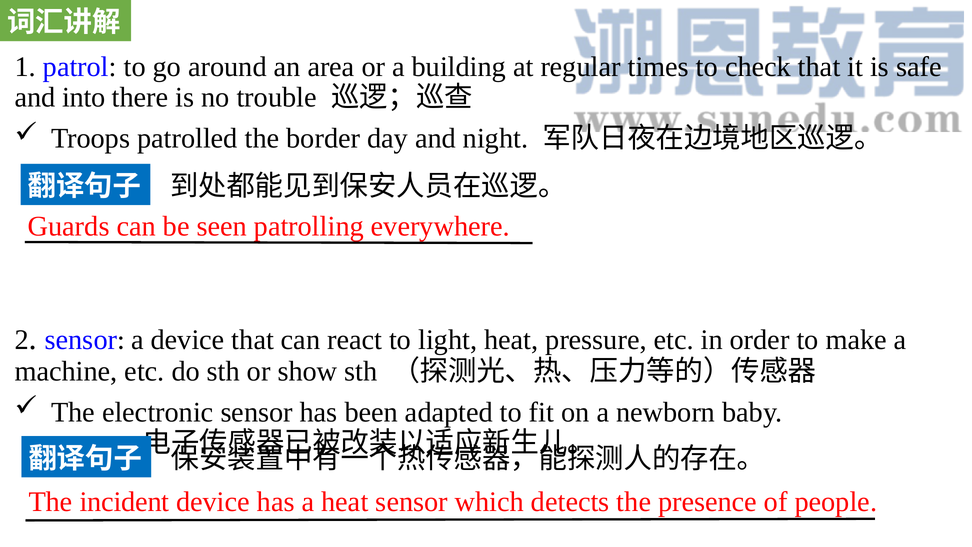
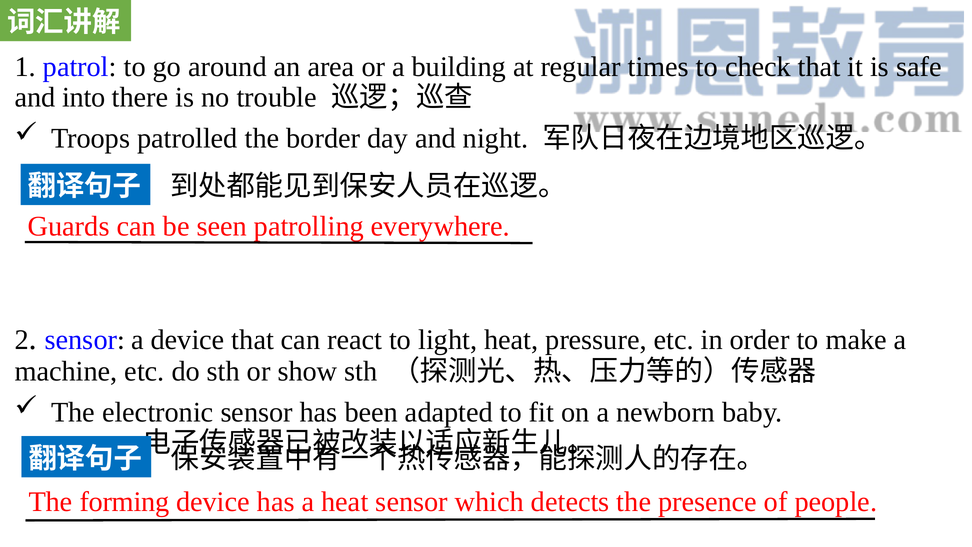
incident: incident -> forming (125, 502)
